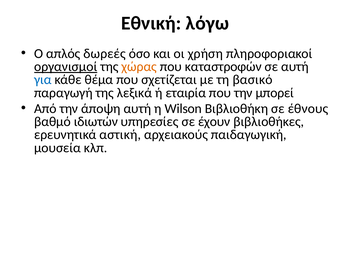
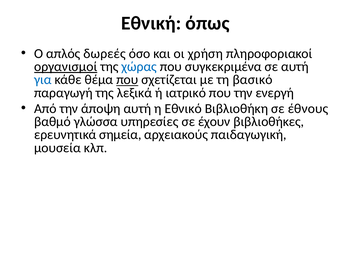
λόγω: λόγω -> όπως (207, 23)
χώρας colour: orange -> blue (139, 67)
καταστροφών: καταστροφών -> συγκεκριμένα (223, 67)
που underline: none -> present (127, 80)
εταιρία: εταιρία -> ιατρικό (186, 93)
μπορεί: μπορεί -> ενεργή (275, 93)
Wilson: Wilson -> Εθνικό (183, 108)
ιδιωτών: ιδιωτών -> γλώσσα (96, 121)
αστική: αστική -> σημεία (120, 134)
